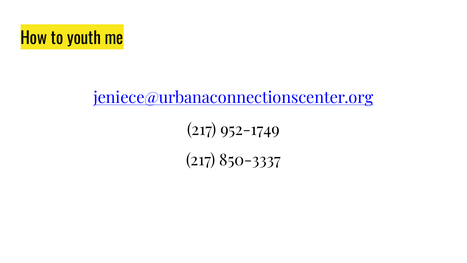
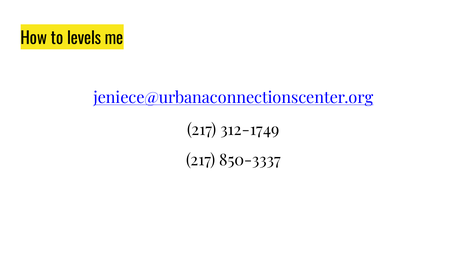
youth: youth -> levels (84, 39)
952-1749: 952-1749 -> 312-1749 (250, 130)
